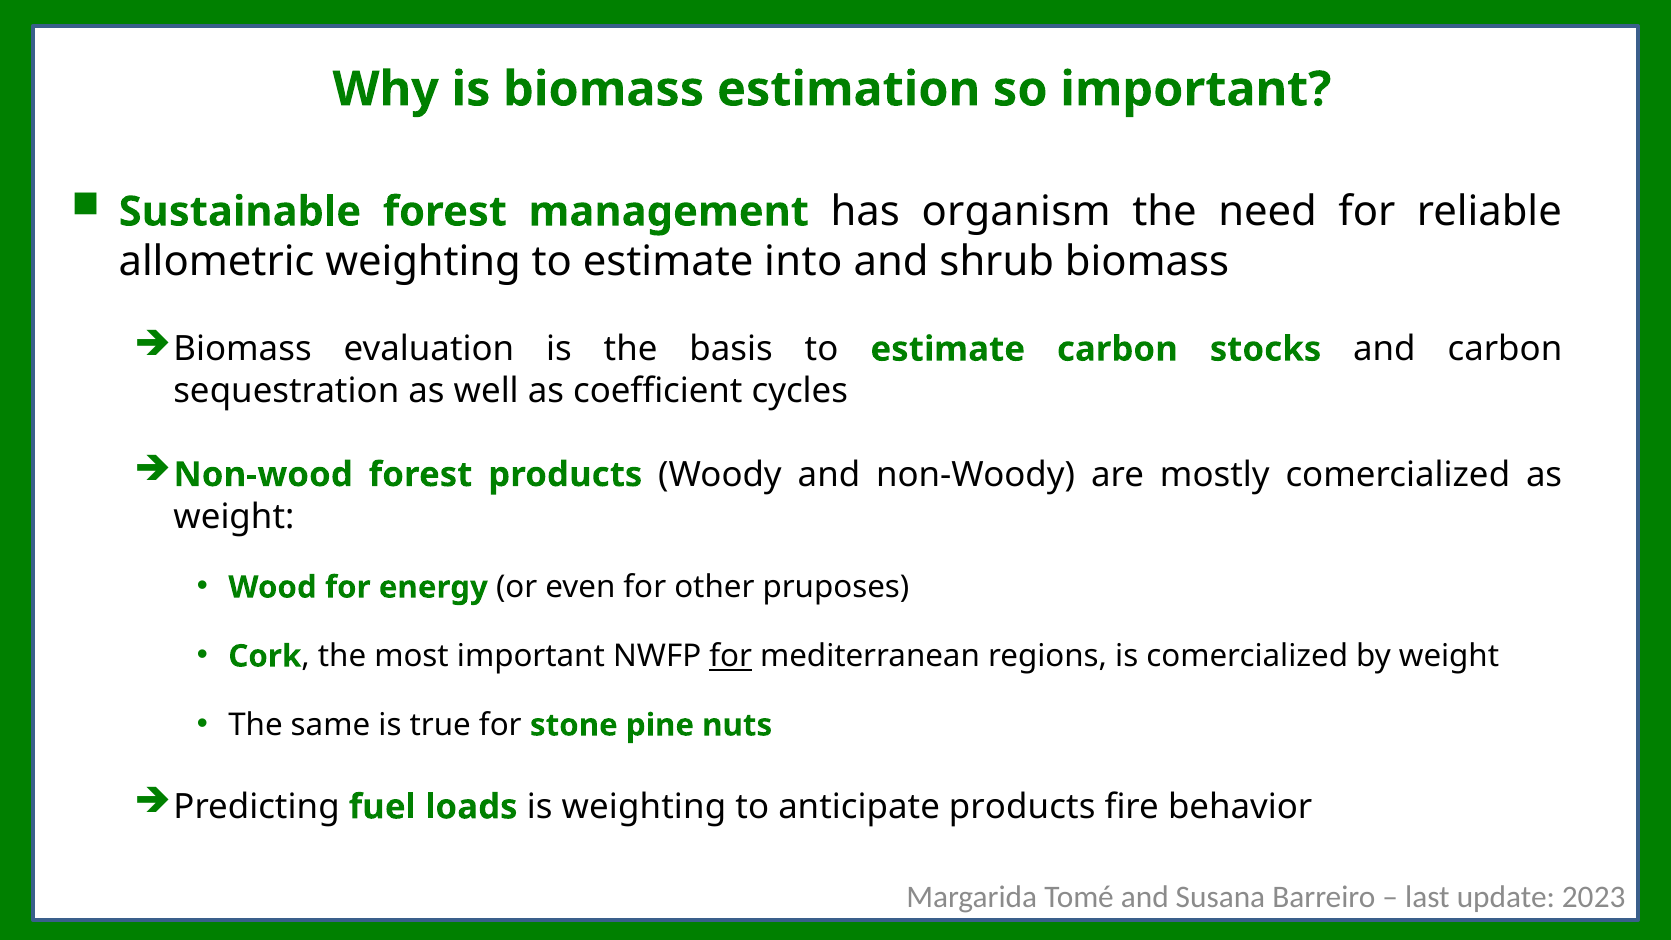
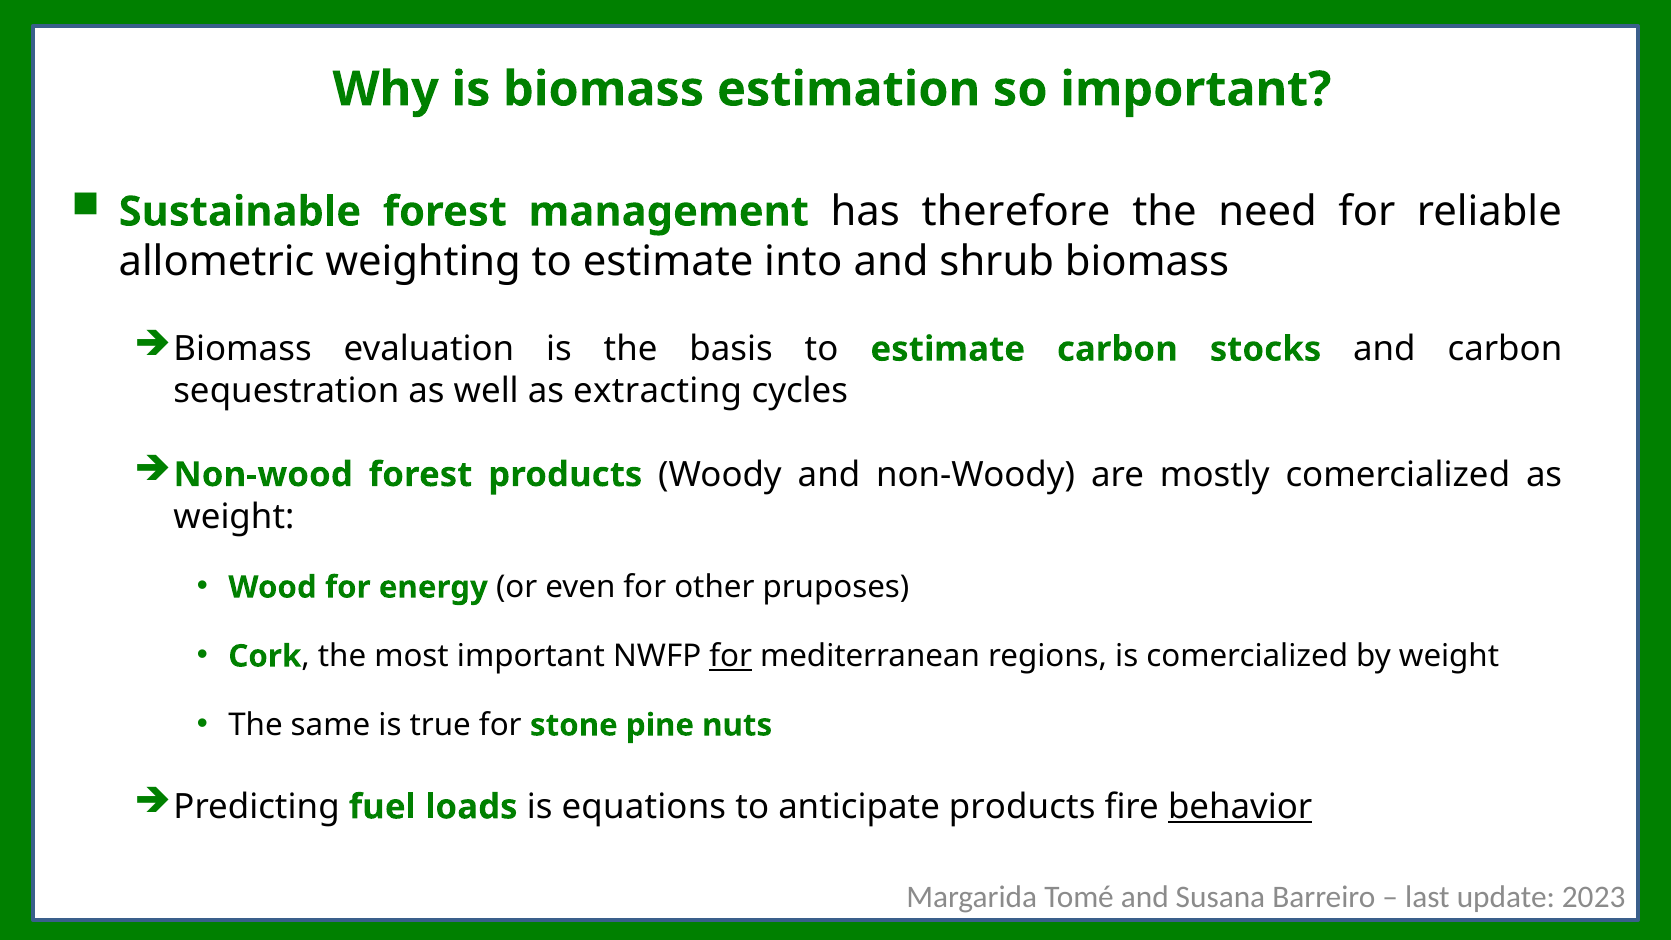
organism: organism -> therefore (1016, 212)
coefficient: coefficient -> extracting (658, 391)
is weighting: weighting -> equations (644, 807)
behavior underline: none -> present (1240, 807)
